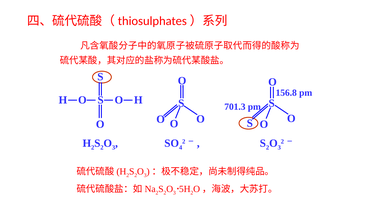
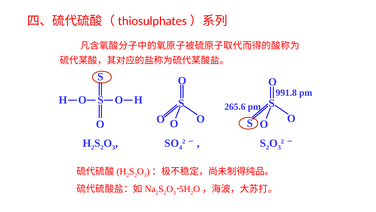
156.8: 156.8 -> 991.8 (286, 93)
701.3: 701.3 -> 265.6 (235, 107)
